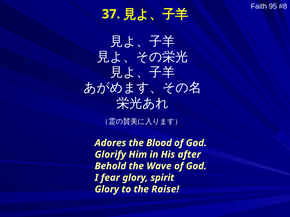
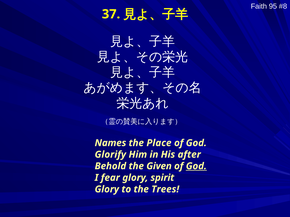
Adores: Adores -> Names (110, 143)
Blood: Blood -> Place (159, 143)
Wave: Wave -> Given (159, 166)
God underline: none -> present (196, 166)
Raise: Raise -> Trees (165, 190)
